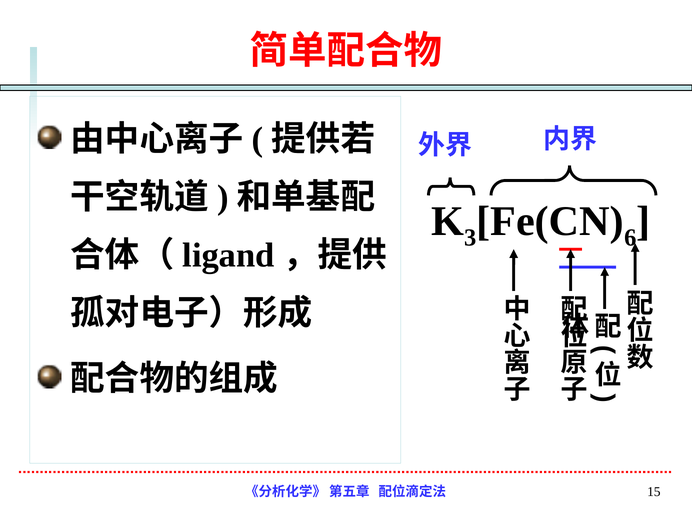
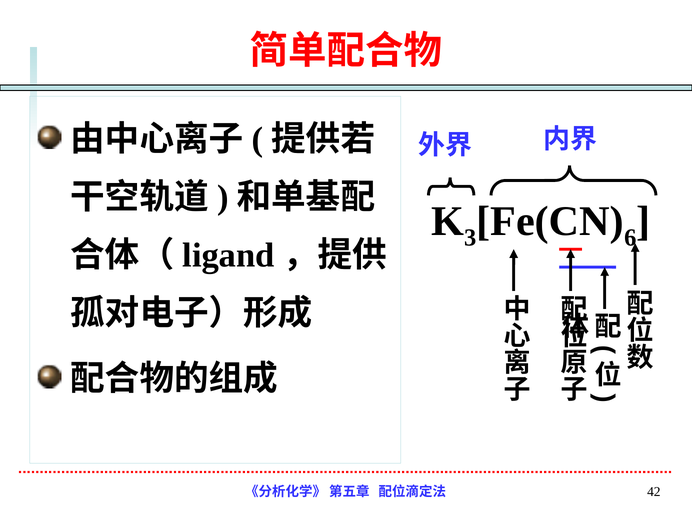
15: 15 -> 42 (654, 492)
